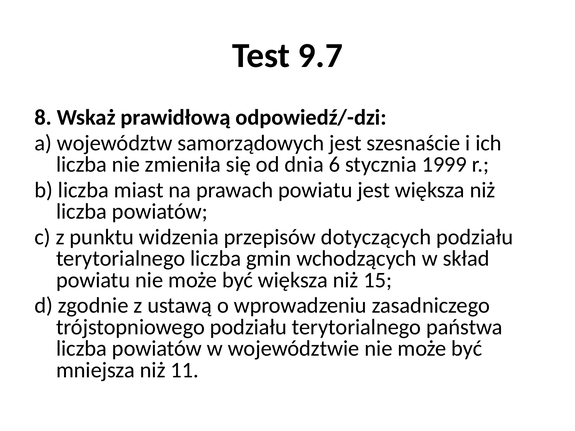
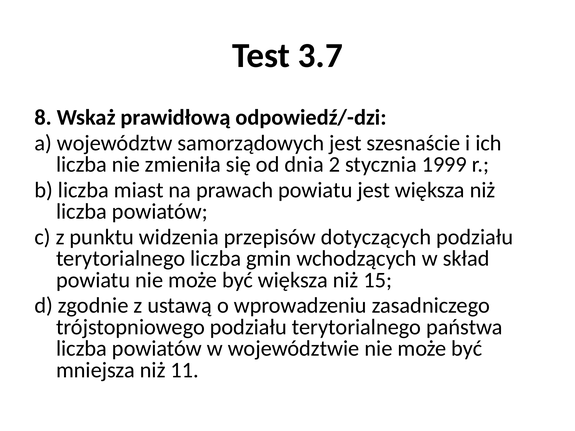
9.7: 9.7 -> 3.7 (320, 56)
6: 6 -> 2 (334, 165)
